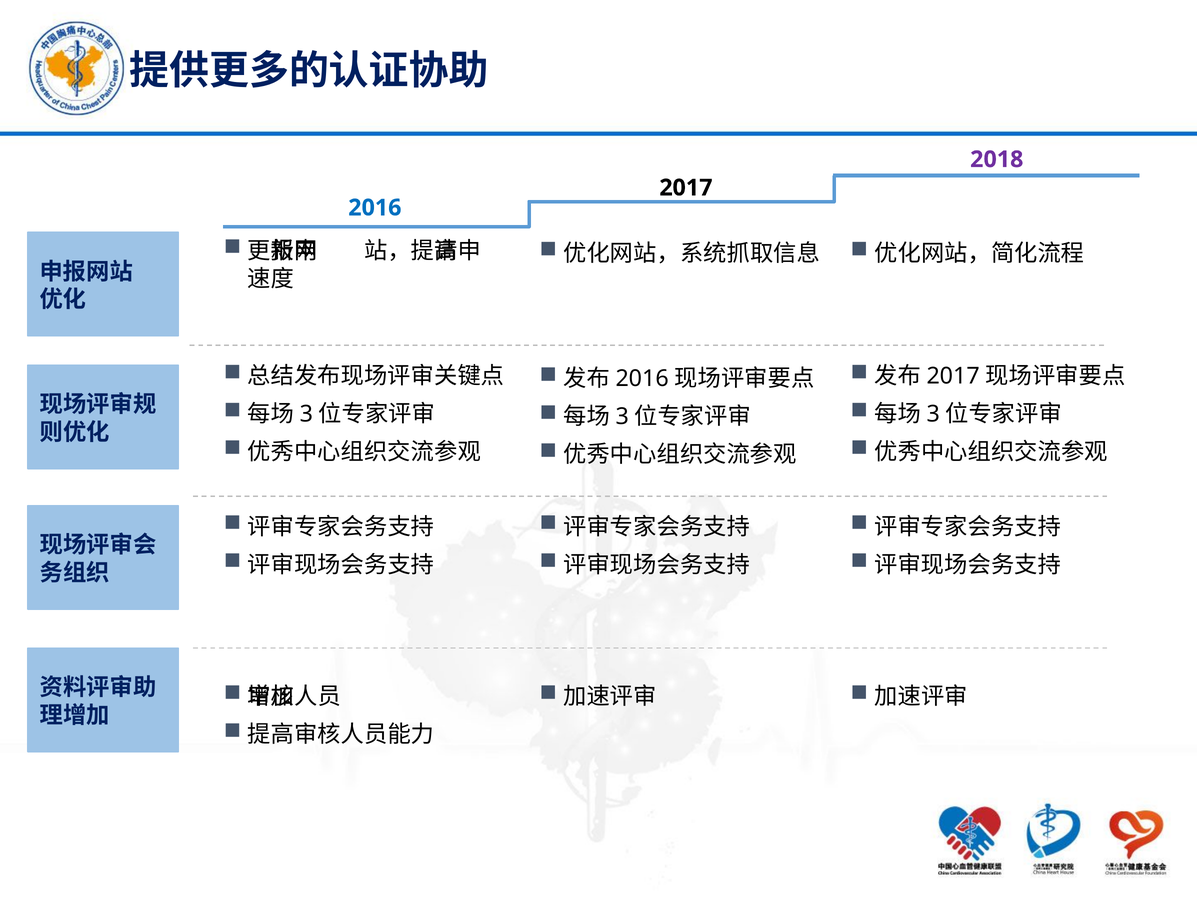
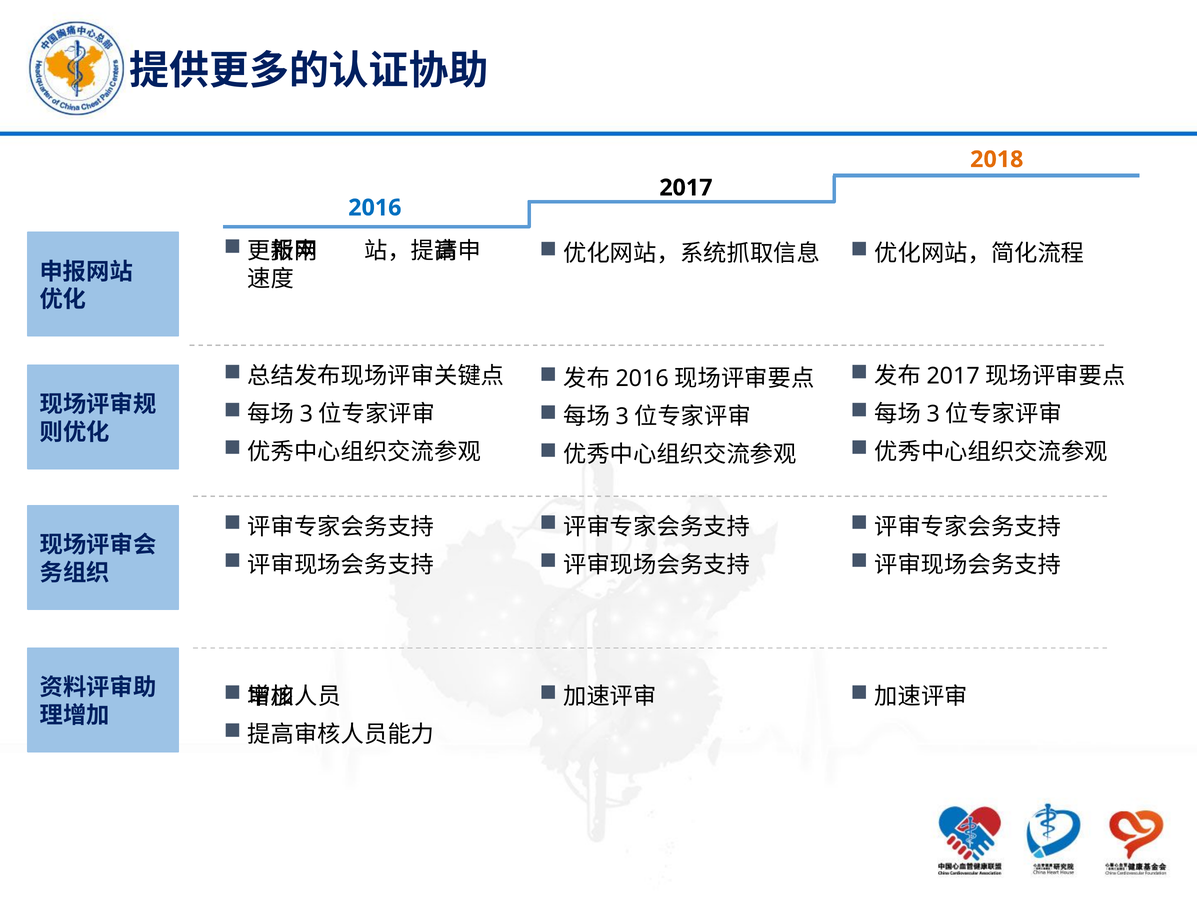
2018 colour: purple -> orange (997, 159)
